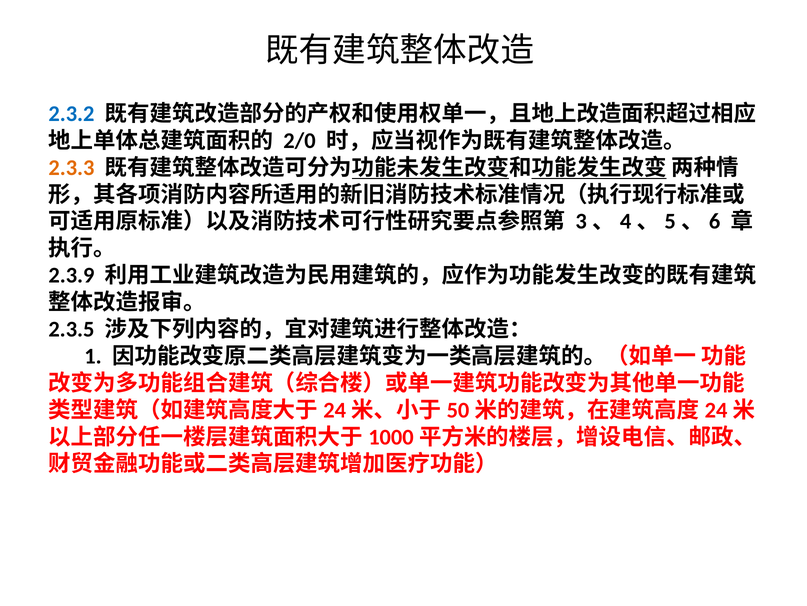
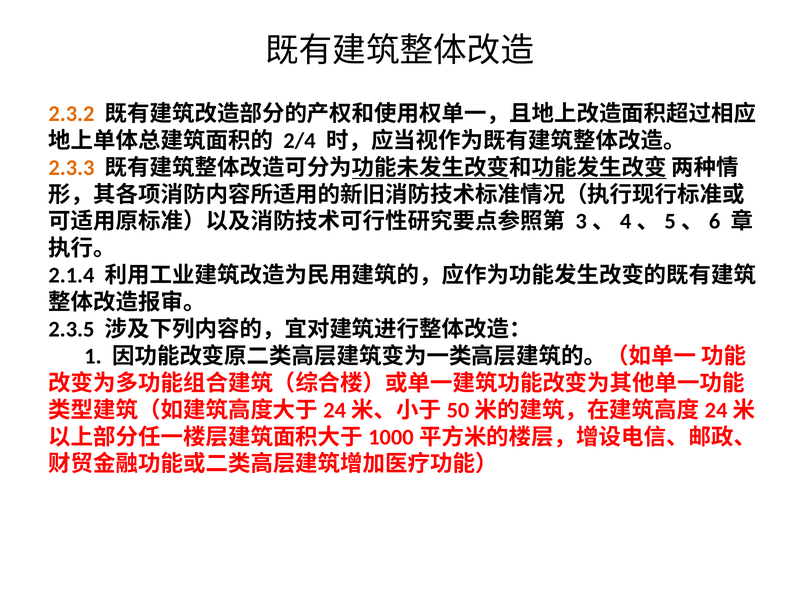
2.3.2 colour: blue -> orange (71, 114)
2/0: 2/0 -> 2/4 (300, 141)
2.3.9: 2.3.9 -> 2.1.4 (71, 275)
